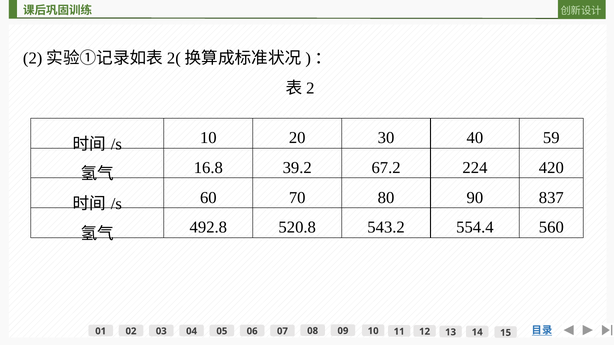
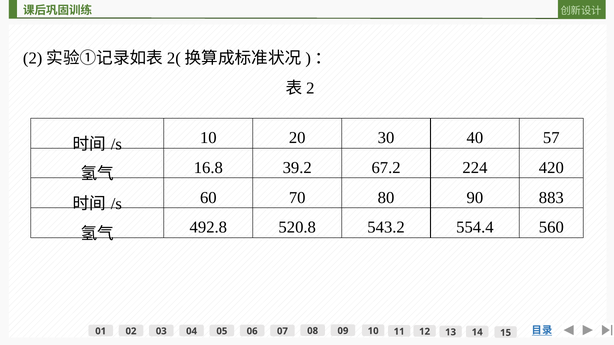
59: 59 -> 57 (551, 138)
837: 837 -> 883 (551, 198)
